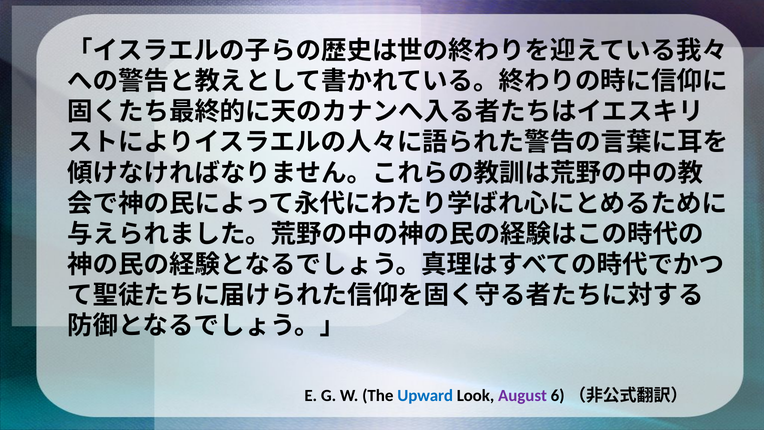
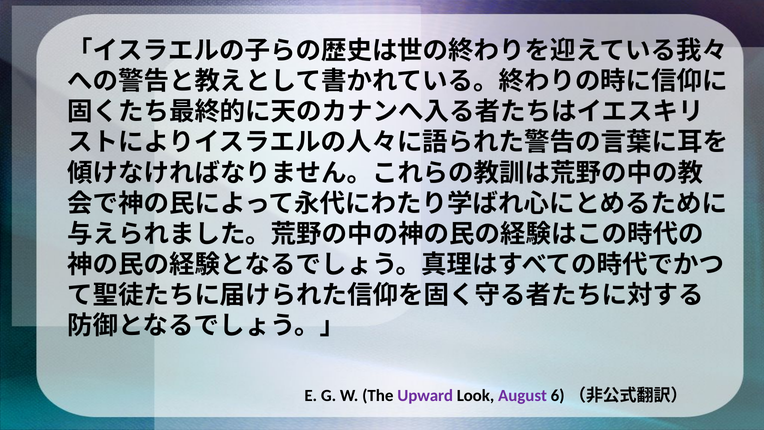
Upward colour: blue -> purple (425, 396)
